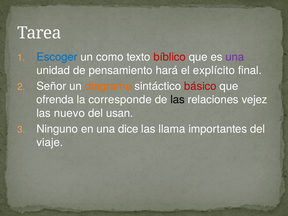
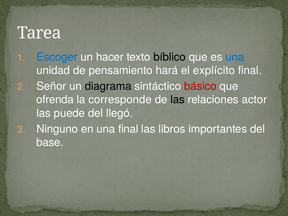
como: como -> hacer (110, 57)
bíblico colour: red -> black (170, 57)
una colour: purple -> blue (235, 57)
diagrama colour: orange -> black (108, 86)
vejez: vejez -> actor (254, 100)
nuevo: nuevo -> puede (69, 113)
usan: usan -> llegó (120, 113)
una dice: dice -> final (128, 129)
llama: llama -> libros (172, 129)
viaje: viaje -> base (50, 142)
